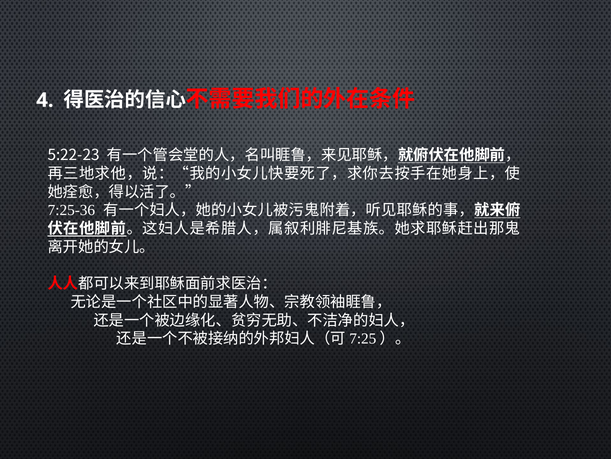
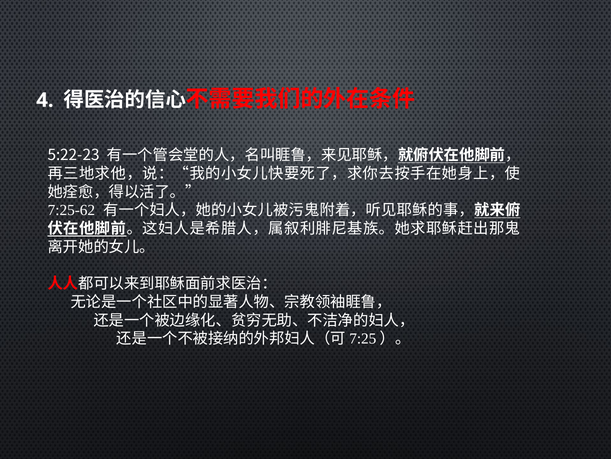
7:25-36: 7:25-36 -> 7:25-62 (71, 210)
